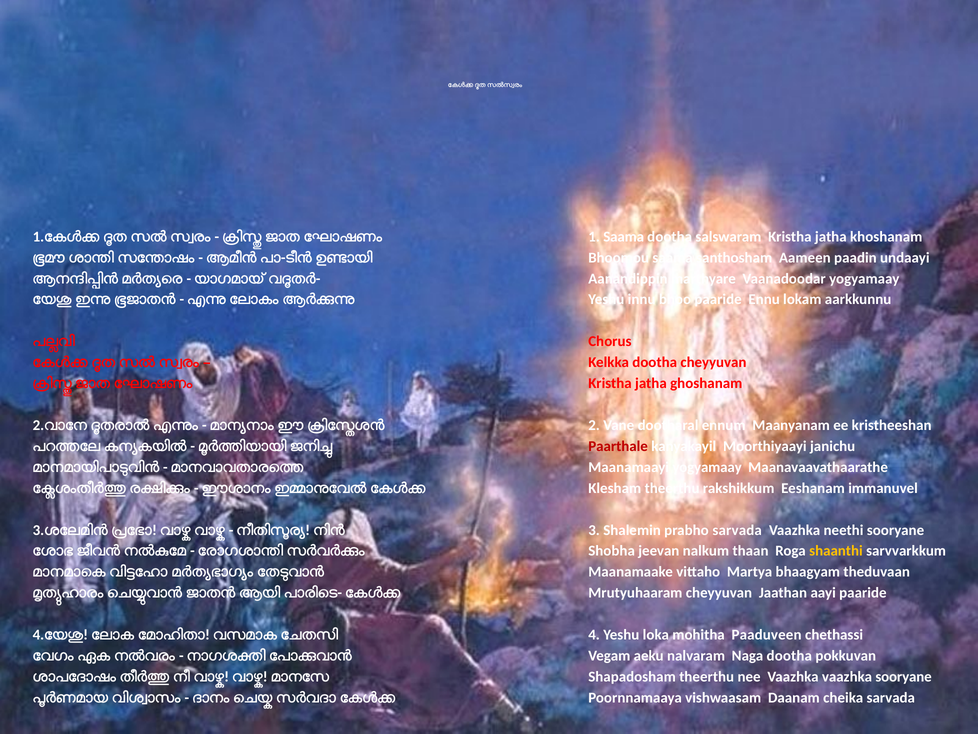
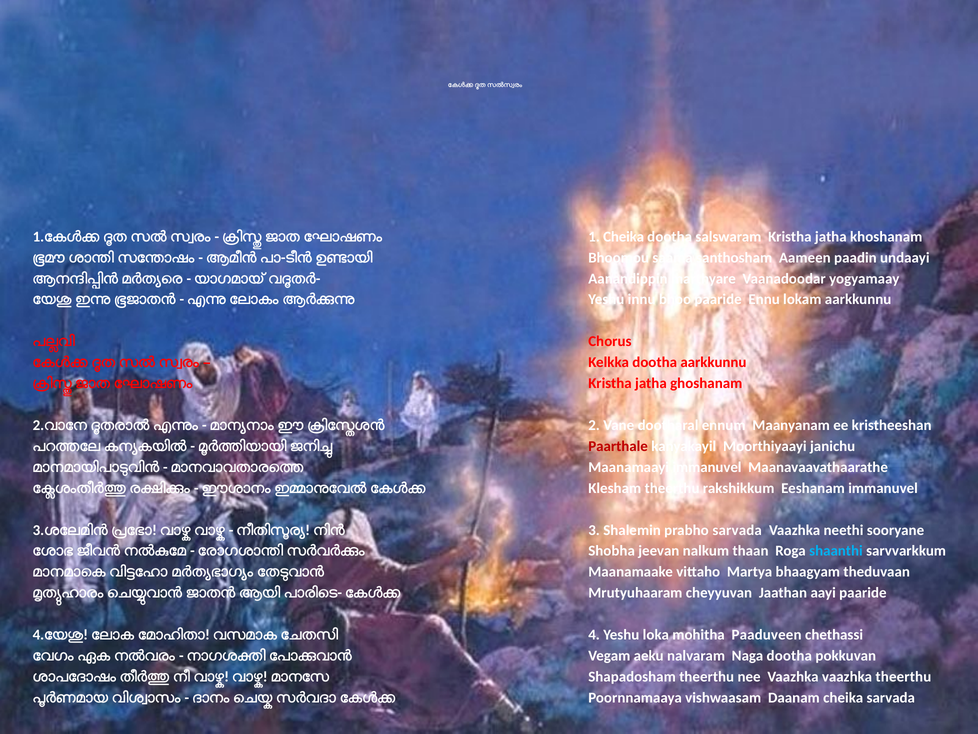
1 Saama: Saama -> Cheika (624, 236)
dootha cheyyuvan: cheyyuvan -> aarkkunnu (713, 362)
Maanamaayi yogyamaay: yogyamaay -> immanuvel (707, 467)
shaanthi colour: yellow -> light blue (836, 551)
vaazhka sooryane: sooryane -> theerthu (903, 676)
